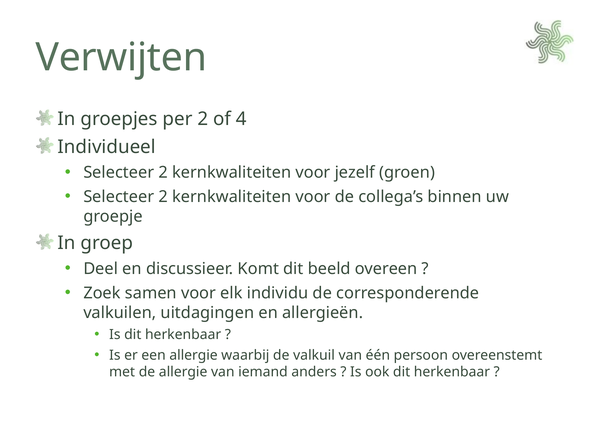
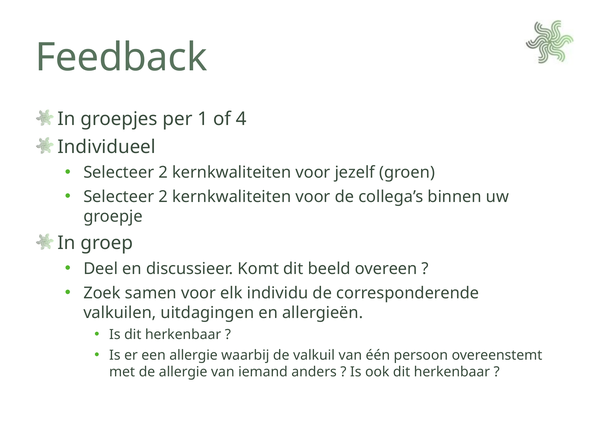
Verwijten: Verwijten -> Feedback (121, 57)
per 2: 2 -> 1 (203, 119)
